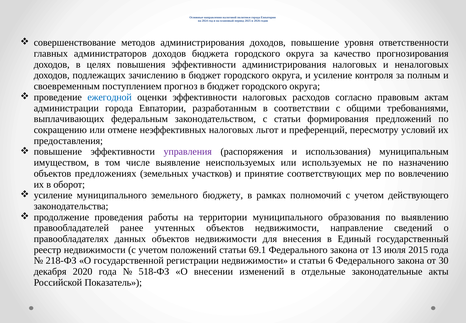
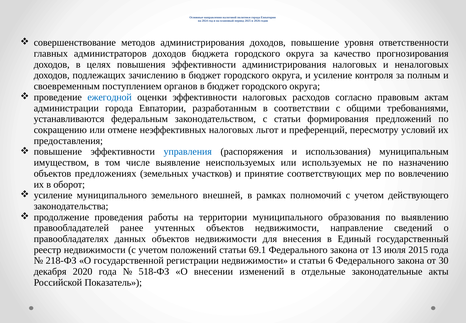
прогноз: прогноз -> органов (181, 86)
выплачивающих: выплачивающих -> устанавливаются (69, 119)
управления colour: purple -> blue (188, 152)
бюджету: бюджету -> внешней (223, 195)
